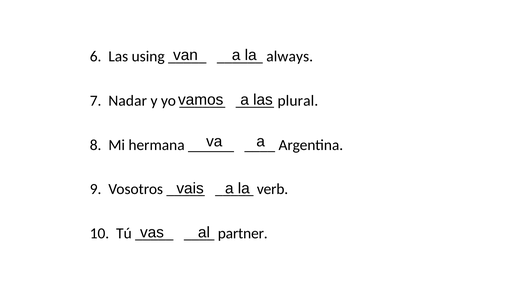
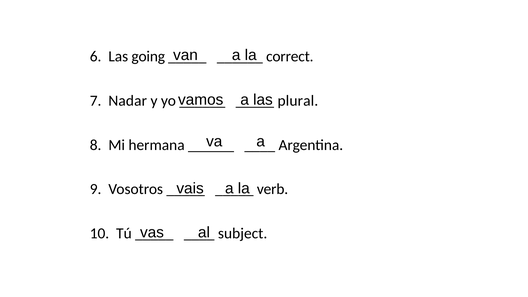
using: using -> going (148, 56)
always: always -> correct (290, 56)
partner: partner -> subject (243, 234)
